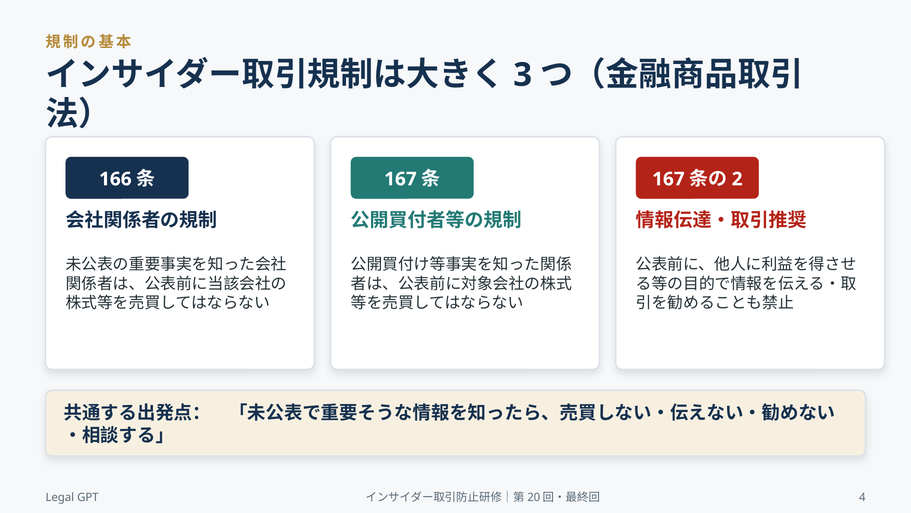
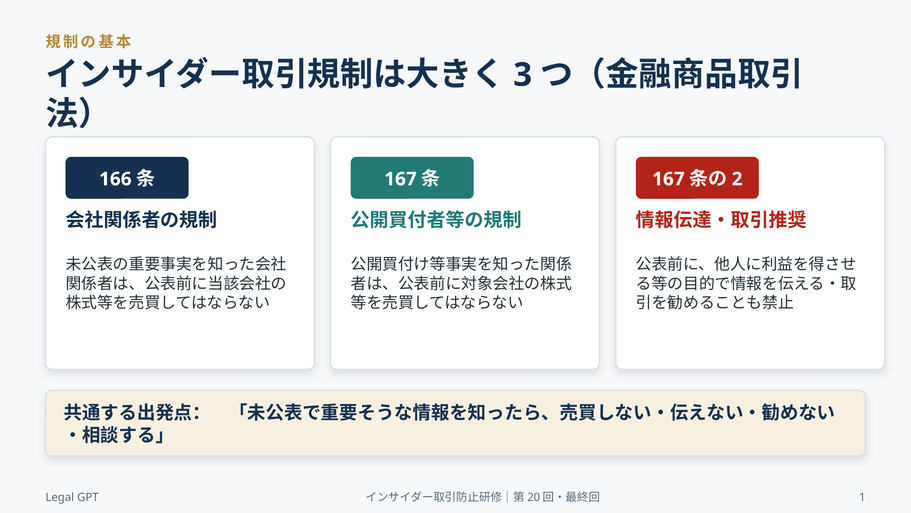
4: 4 -> 1 (862, 497)
